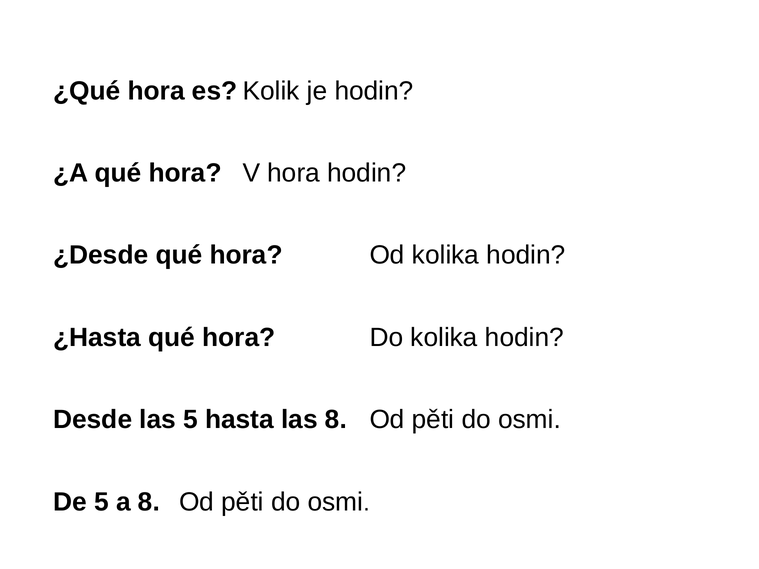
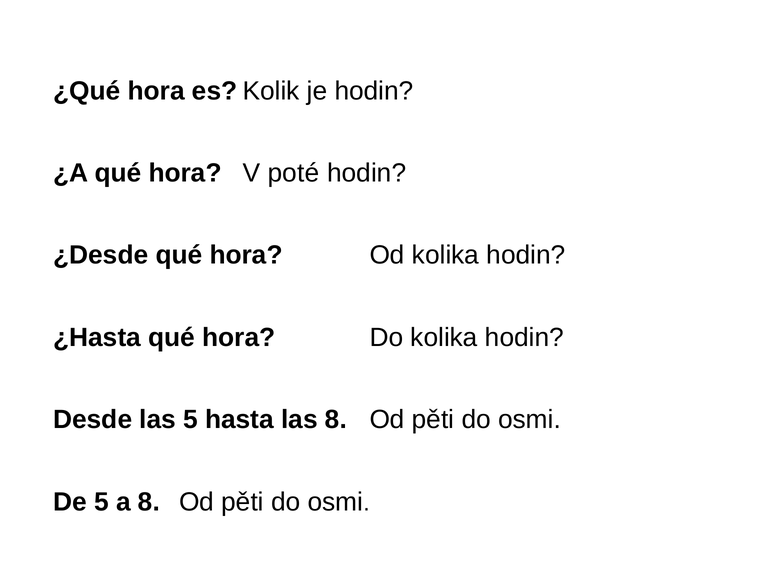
V hora: hora -> poté (294, 173)
